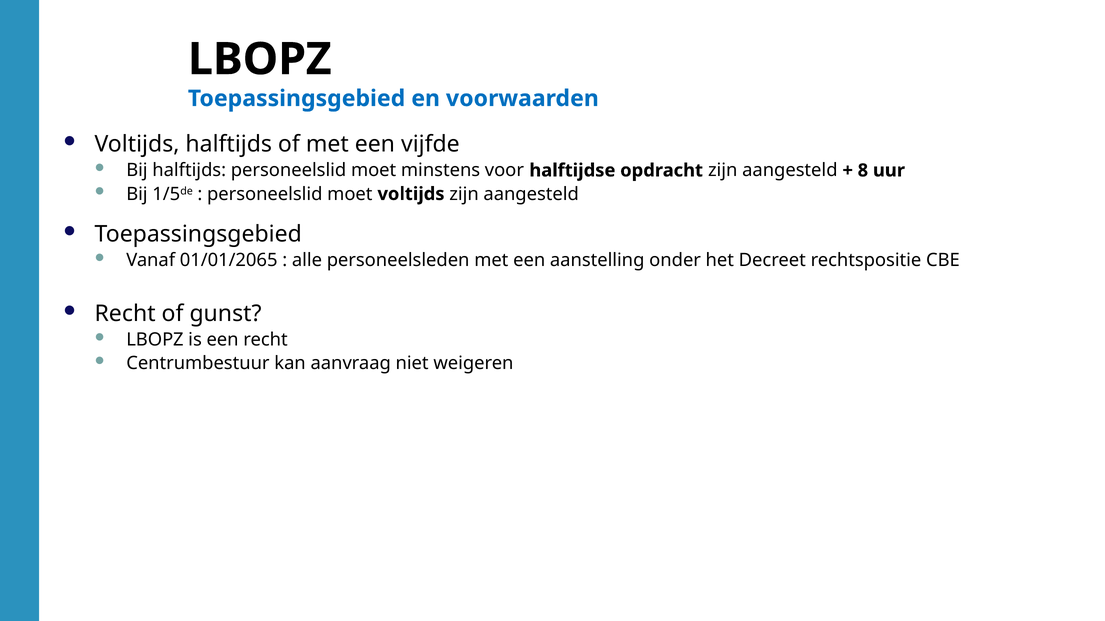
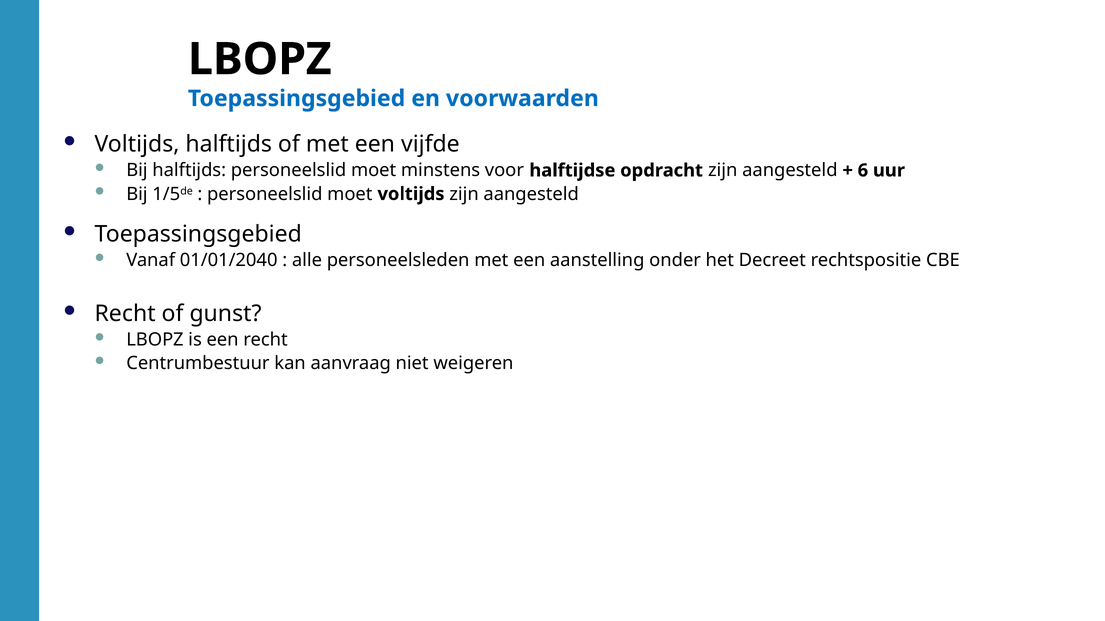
8: 8 -> 6 (863, 171)
01/01/2065: 01/01/2065 -> 01/01/2040 (229, 260)
